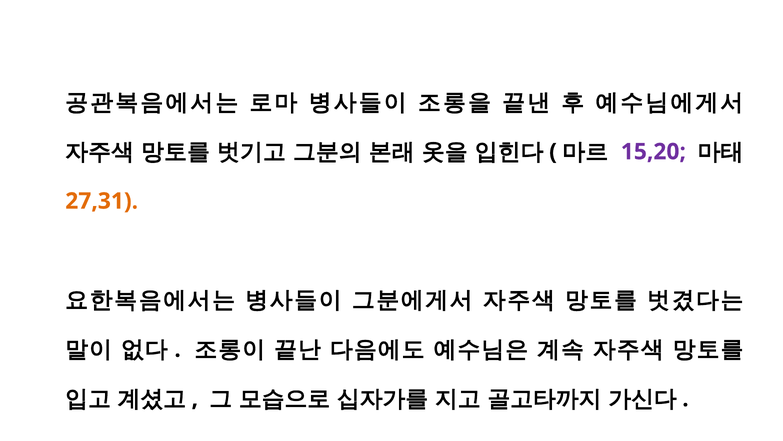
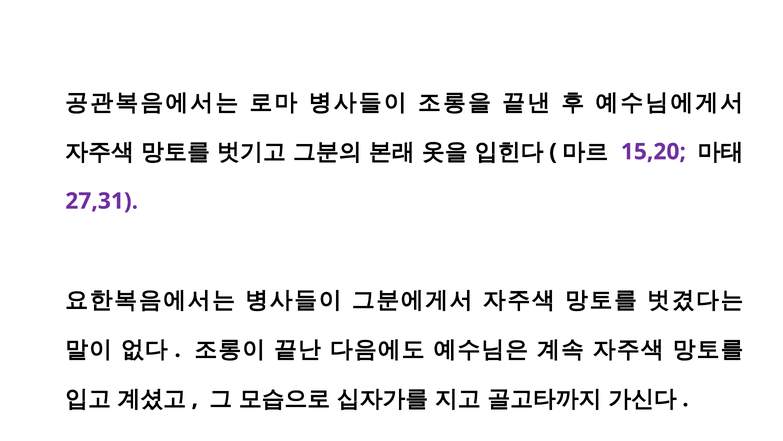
27,31 colour: orange -> purple (102, 201)
